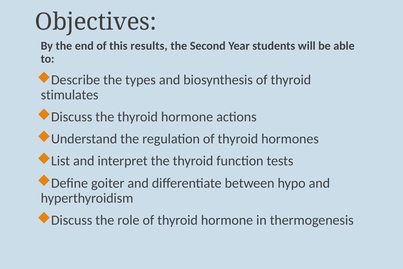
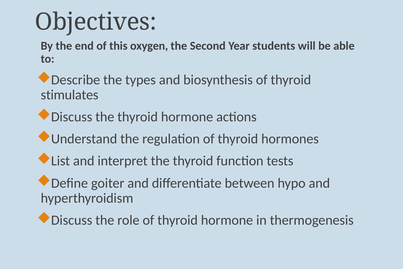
results: results -> oxygen (149, 46)
